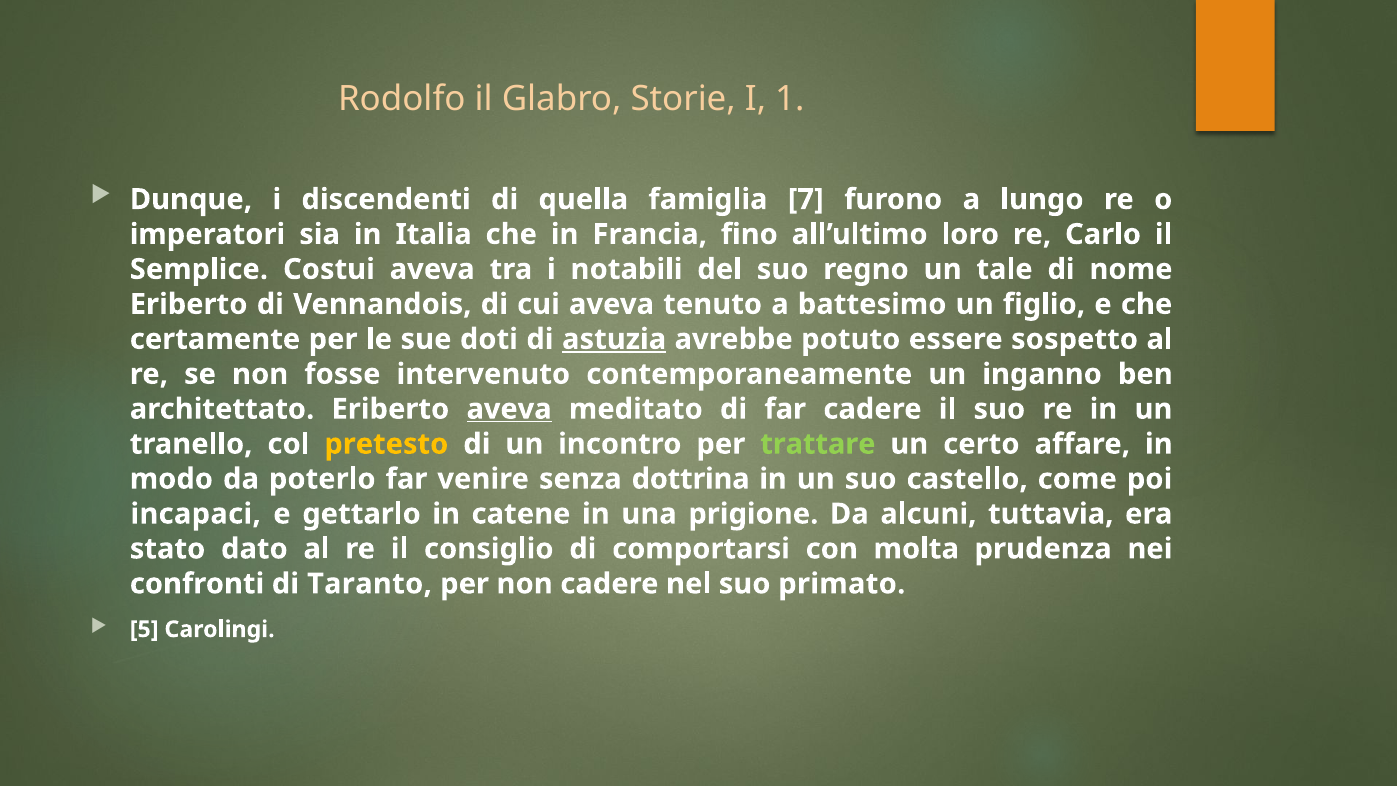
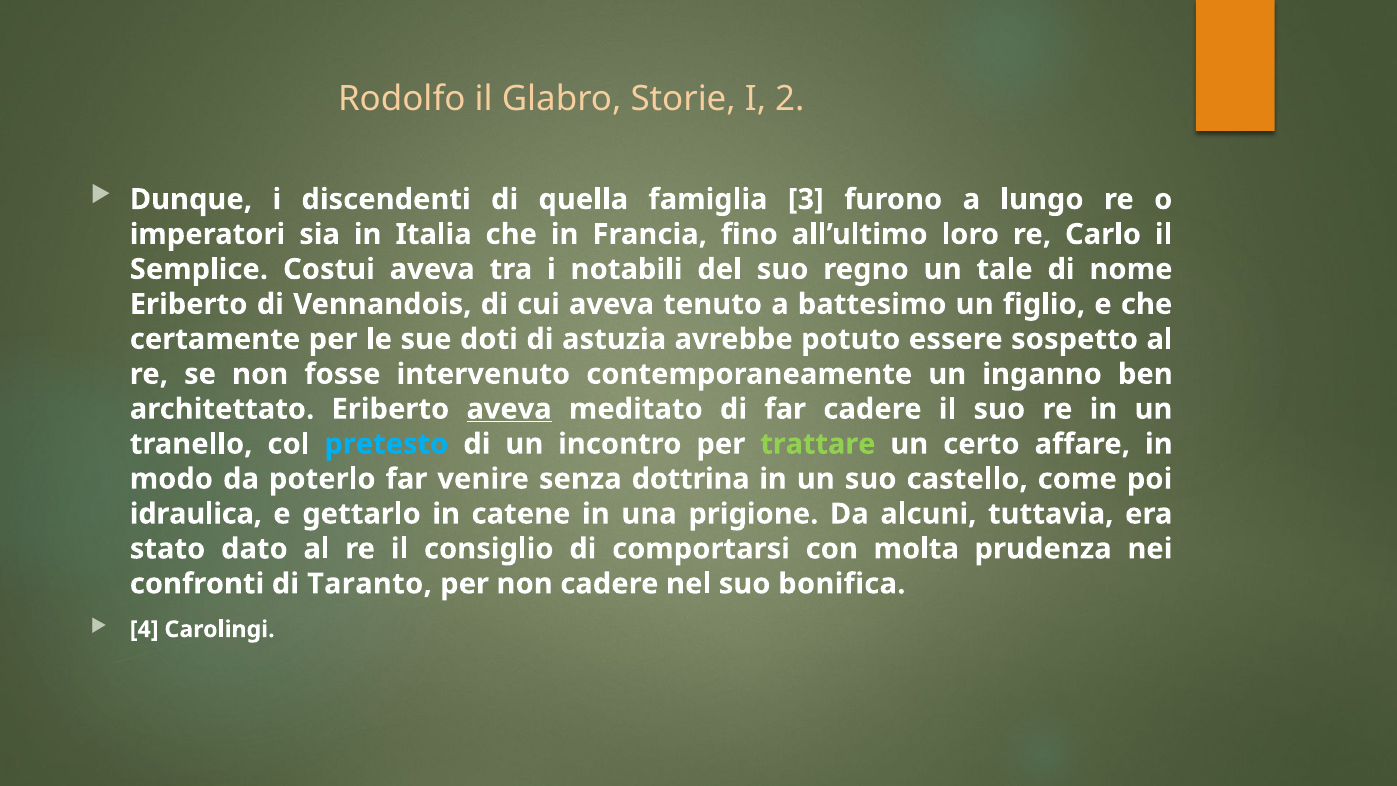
1: 1 -> 2 (790, 98)
7: 7 -> 3 (806, 199)
astuzia underline: present -> none (614, 339)
pretesto colour: yellow -> light blue (386, 444)
incapaci: incapaci -> idraulica (196, 514)
primato: primato -> bonifica (842, 584)
5: 5 -> 4 (144, 629)
